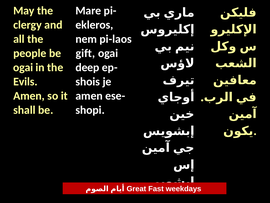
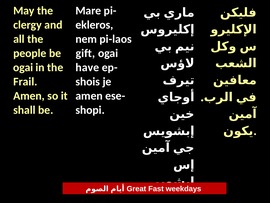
deep: deep -> have (87, 67)
Evils: Evils -> Frail (25, 81)
